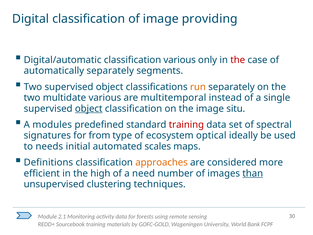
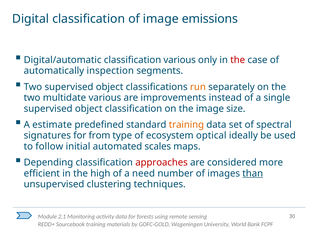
providing: providing -> emissions (210, 19)
automatically separately: separately -> inspection (110, 71)
multitemporal: multitemporal -> improvements (173, 98)
object underline: present -> none (89, 108)
situ: situ -> size (236, 108)
modules: modules -> estimate (52, 125)
training colour: red -> orange (186, 125)
needs: needs -> follow (49, 146)
Definitions: Definitions -> Depending (48, 162)
approaches colour: orange -> red (162, 162)
